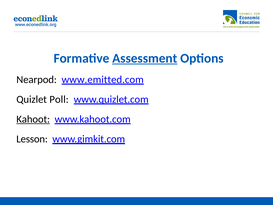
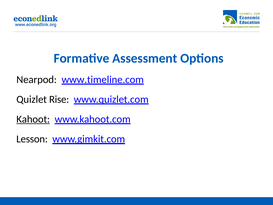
Assessment underline: present -> none (145, 58)
www.emitted.com: www.emitted.com -> www.timeline.com (103, 79)
Poll: Poll -> Rise (59, 99)
